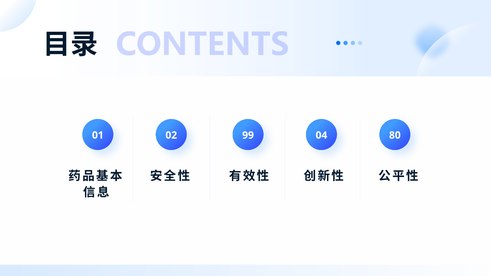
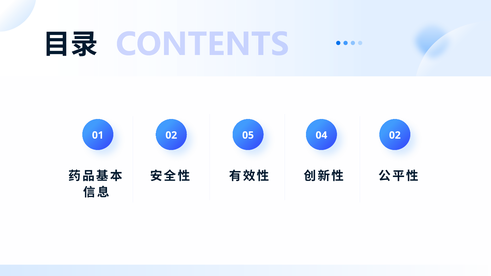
99: 99 -> 05 (248, 135)
04 80: 80 -> 02 (395, 135)
